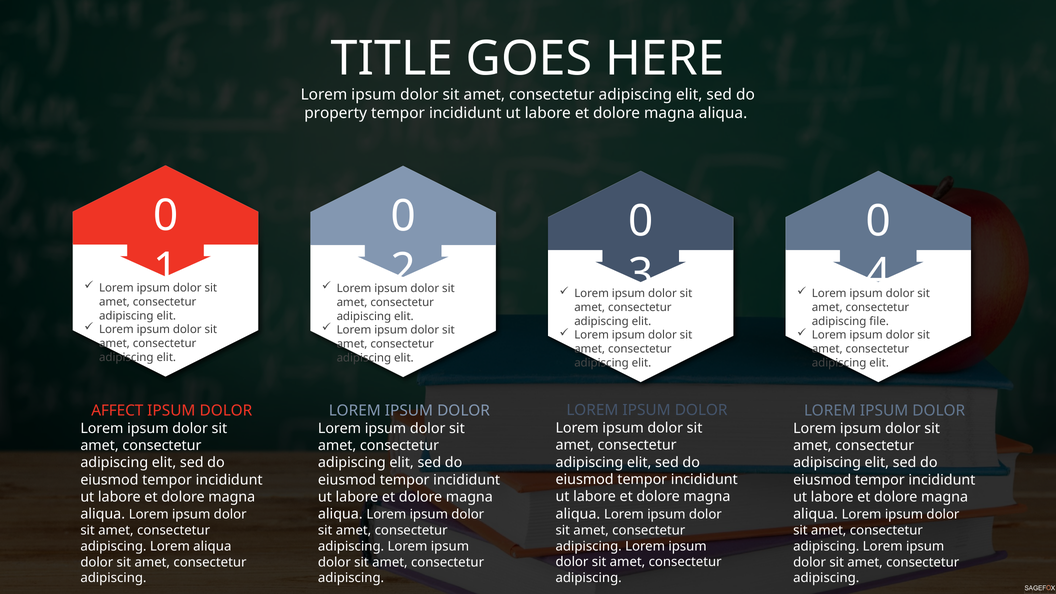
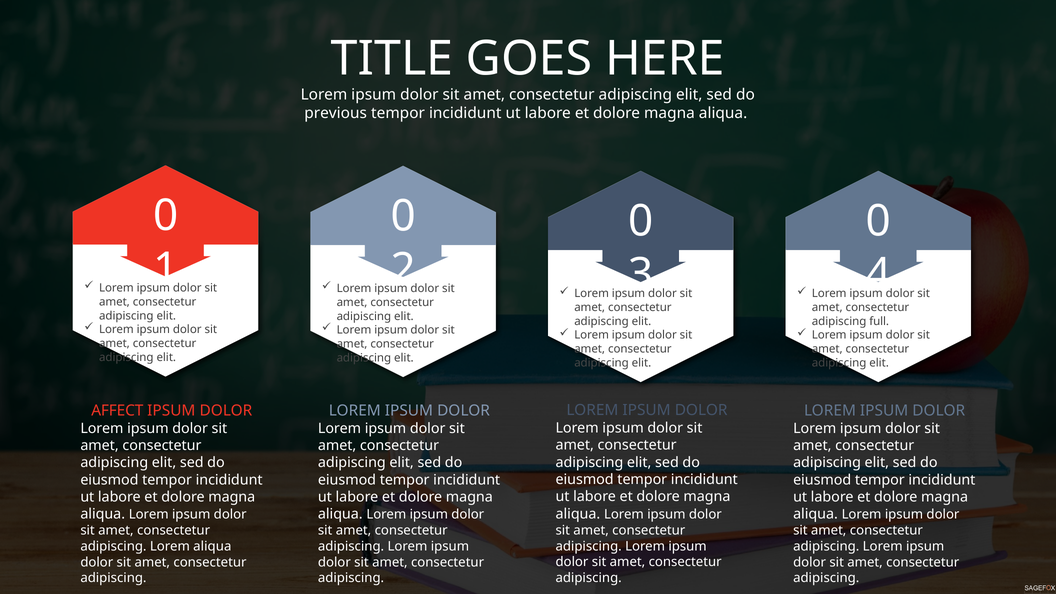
property: property -> previous (336, 113)
file: file -> full (879, 321)
